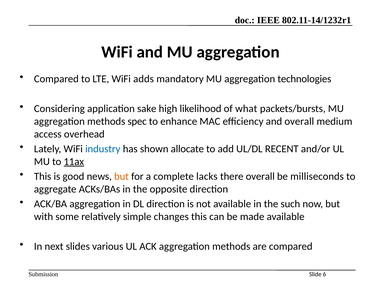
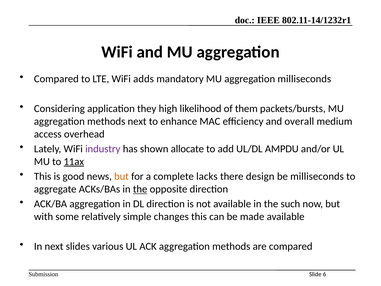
aggregation technologies: technologies -> milliseconds (304, 79)
sake: sake -> they (147, 109)
what: what -> them (246, 109)
methods spec: spec -> next (137, 121)
industry colour: blue -> purple (103, 149)
RECENT: RECENT -> AMPDU (282, 149)
there overall: overall -> design (260, 176)
the underline: none -> present (140, 189)
